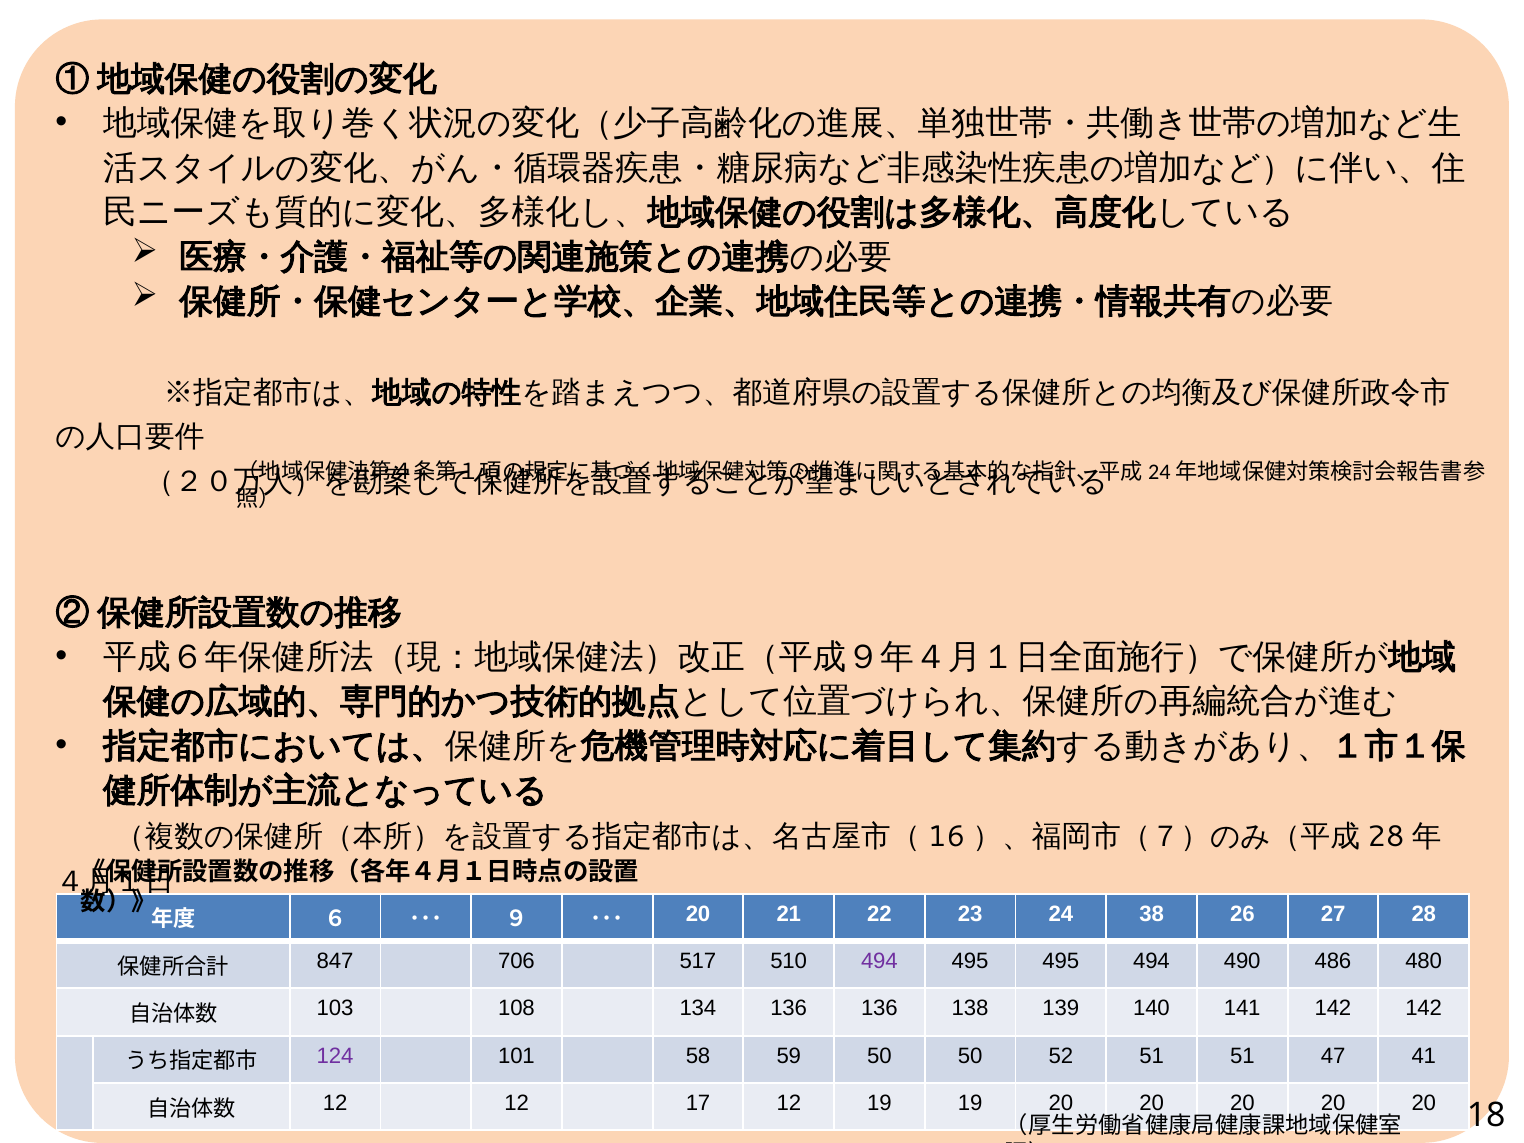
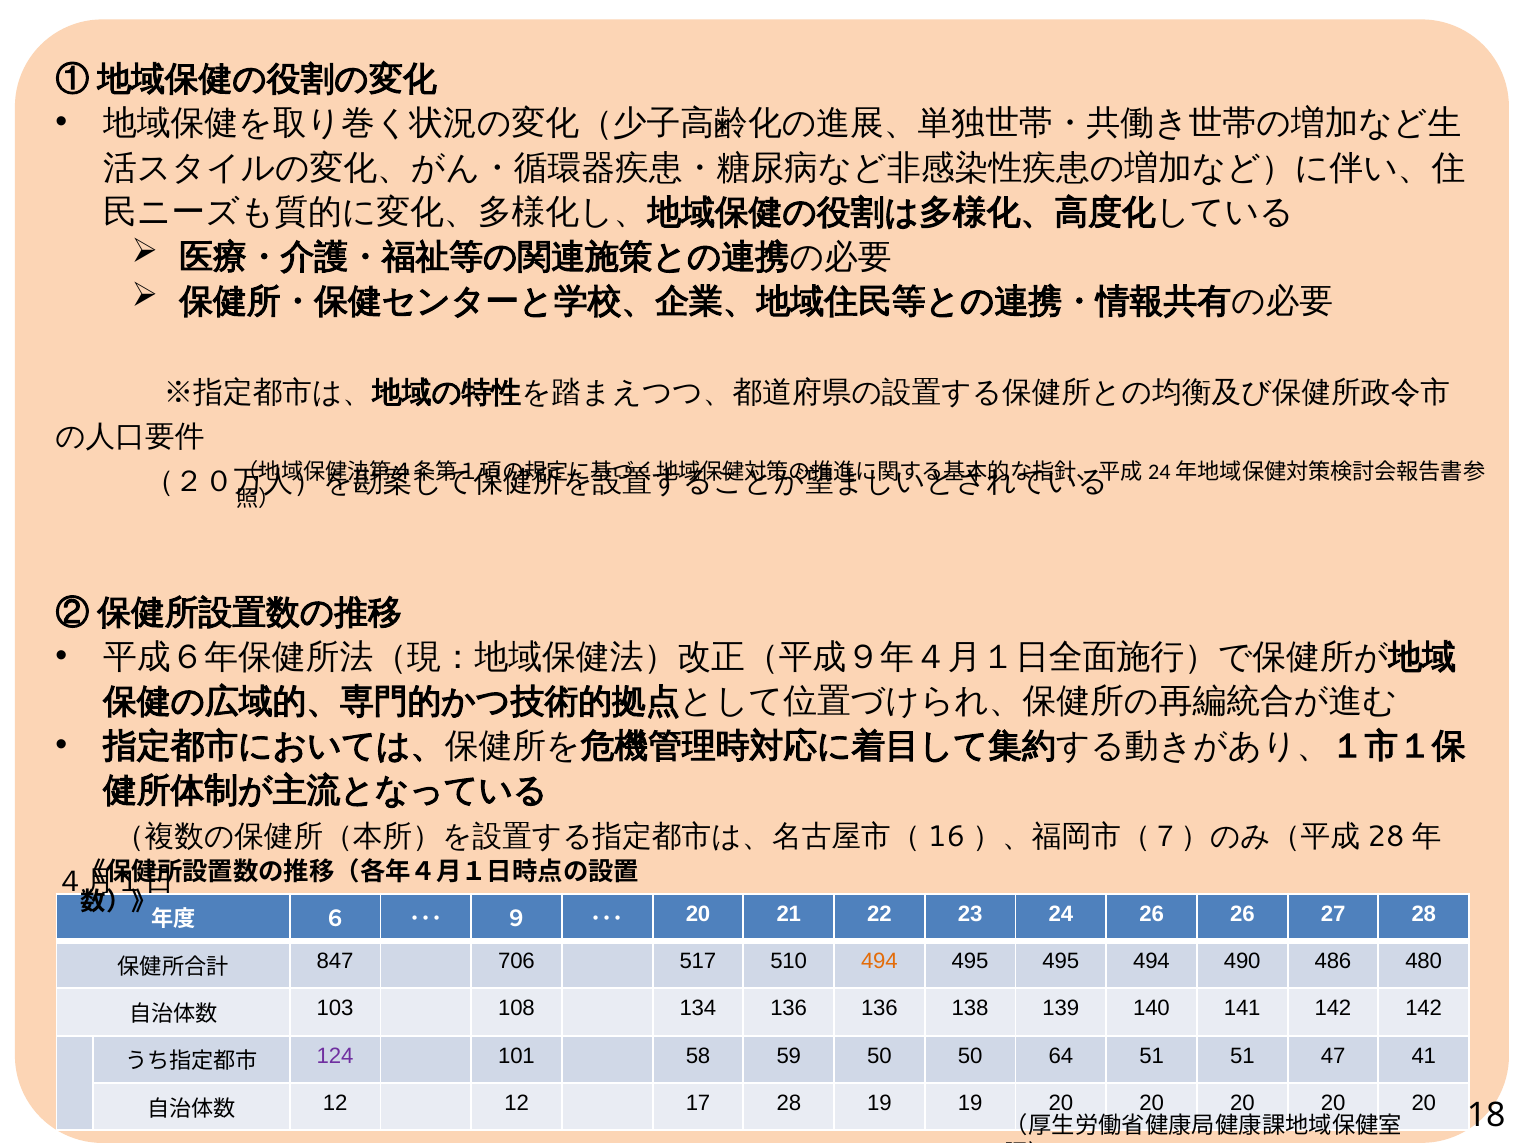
24 38: 38 -> 26 (1152, 914)
494 colour: purple -> orange (879, 961)
52: 52 -> 64 (1061, 1056)
17 12: 12 -> 28 (789, 1103)
